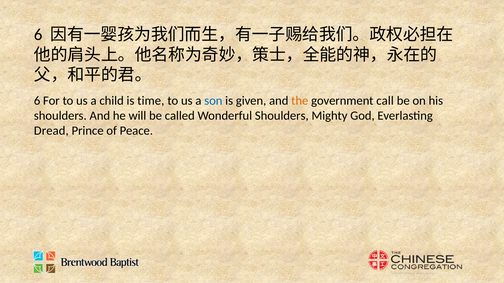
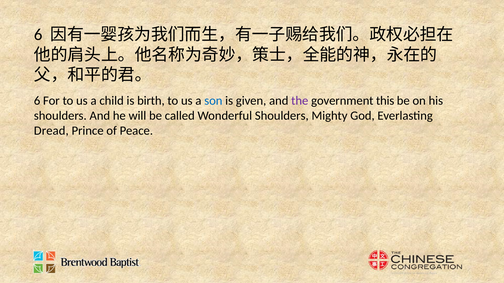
time: time -> birth (151, 101)
the colour: orange -> purple (300, 101)
call: call -> this (385, 101)
